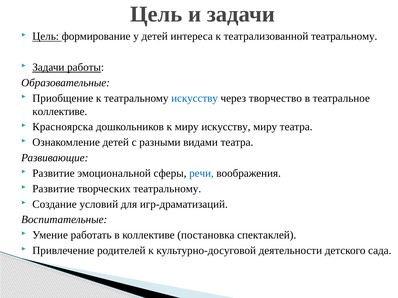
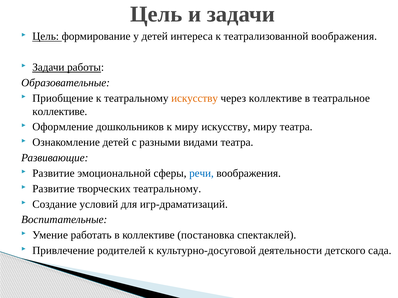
театрализованной театральному: театральному -> воображения (344, 36)
искусству colour: blue -> orange (195, 98)
через творчество: творчество -> коллективе (275, 98)
Красноярска: Красноярска -> Оформление (63, 127)
